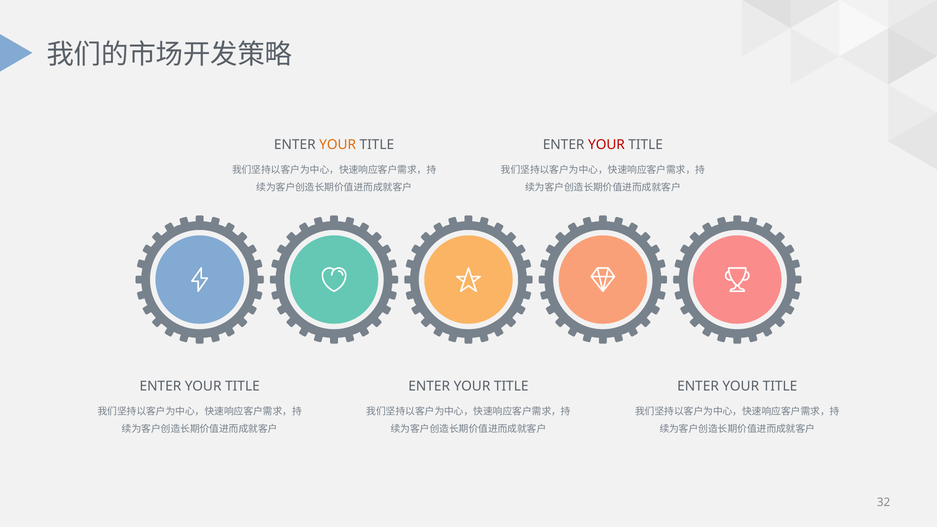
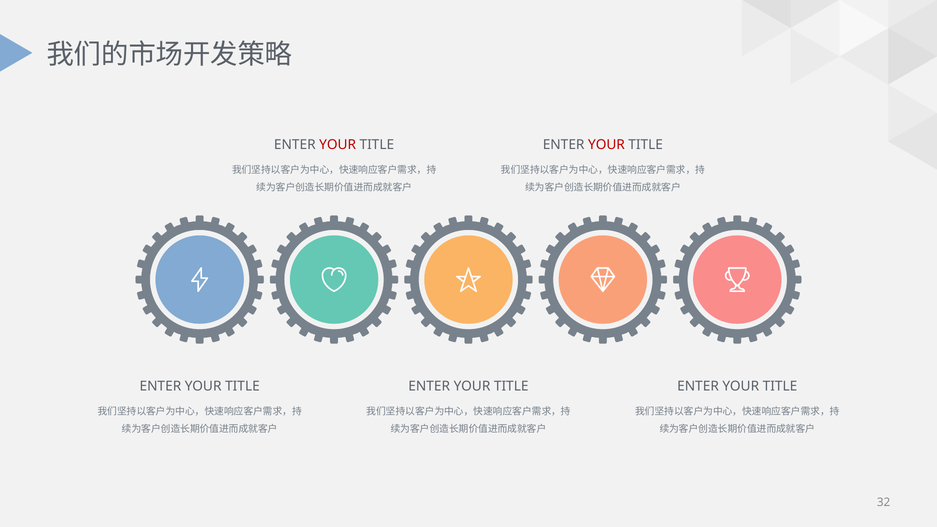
YOUR colour: orange -> red (338, 145)
